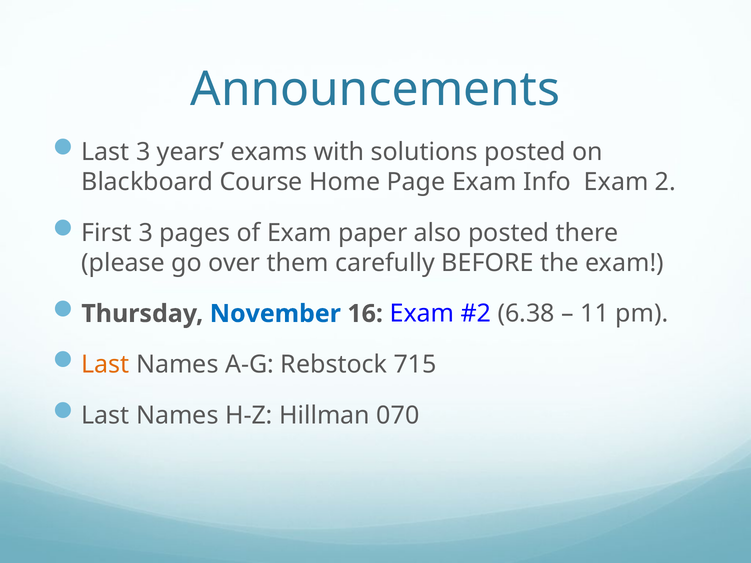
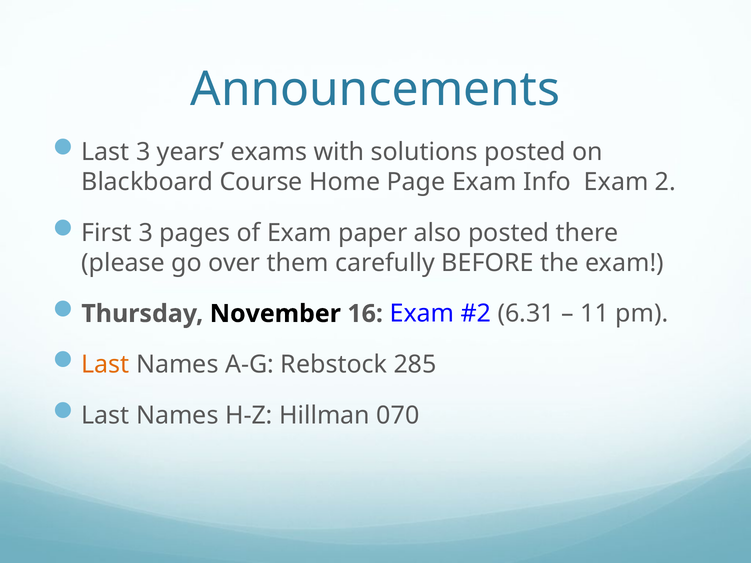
November colour: blue -> black (275, 314)
6.38: 6.38 -> 6.31 (526, 314)
715: 715 -> 285 (415, 365)
